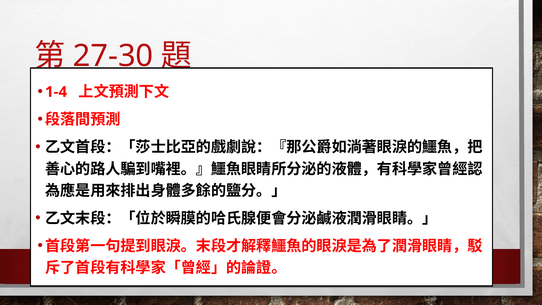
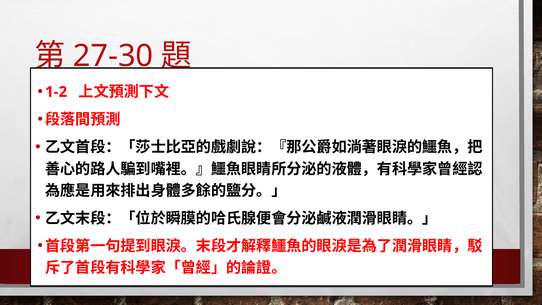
1-4: 1-4 -> 1-2 (56, 92)
